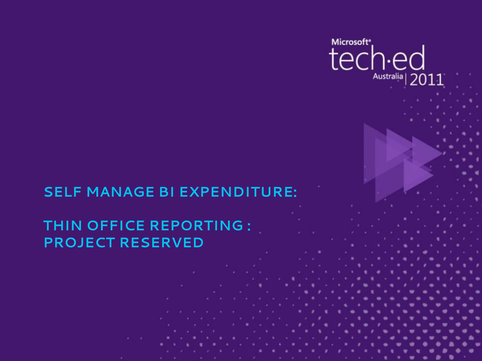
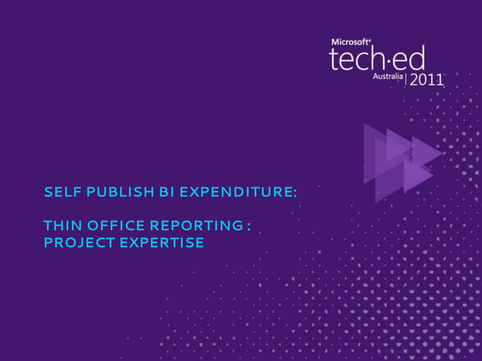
MANAGE: MANAGE -> PUBLISH (120, 193)
RESERVED: RESERVED -> EXPERTISE (162, 243)
